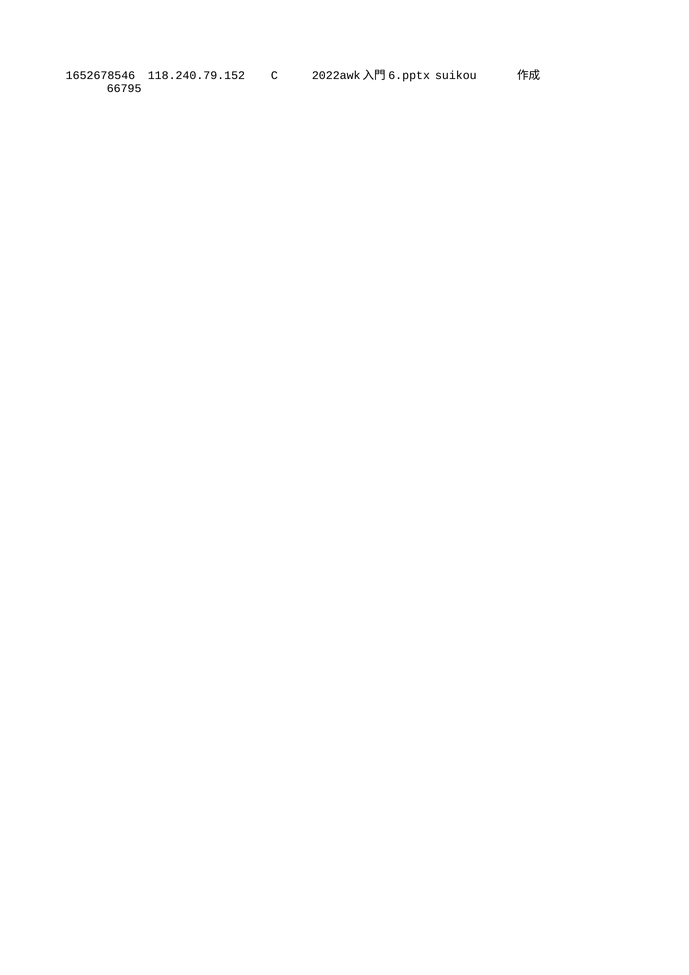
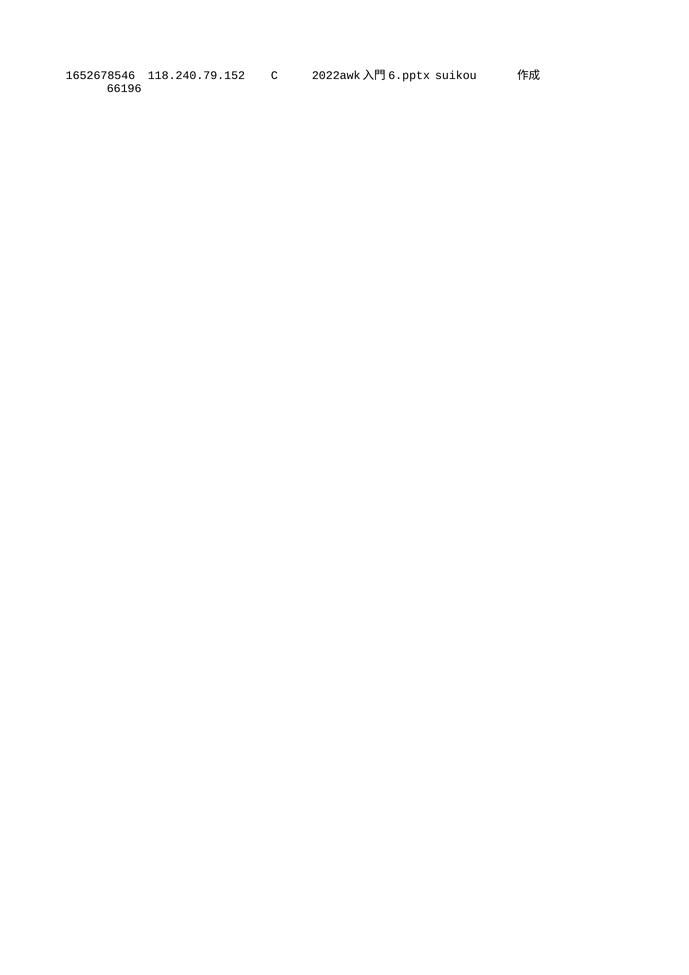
66795: 66795 -> 66196 (124, 88)
